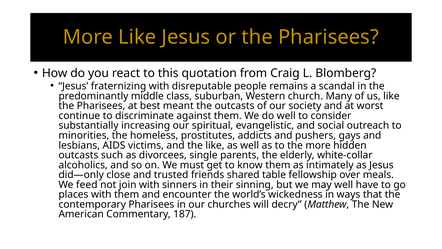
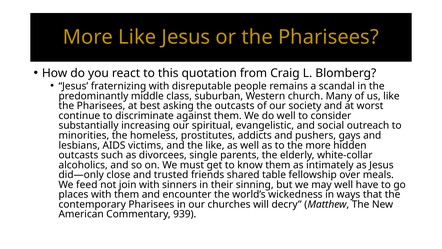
meant: meant -> asking (178, 106)
187: 187 -> 939 (185, 214)
